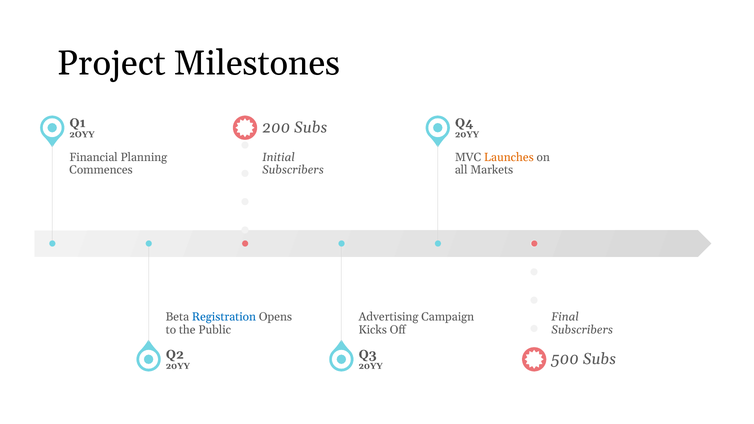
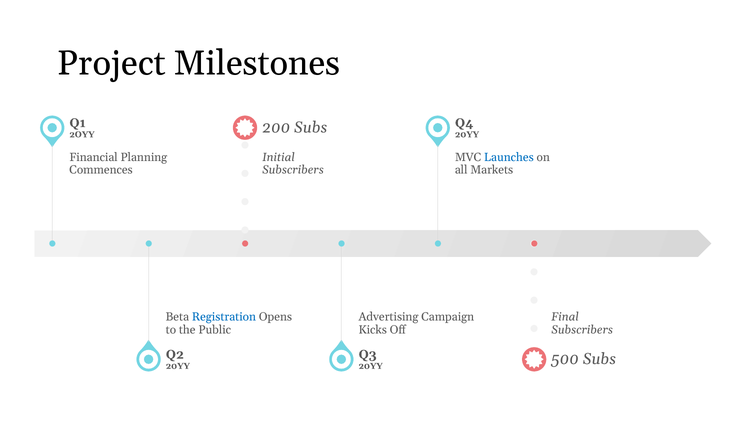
Launches colour: orange -> blue (509, 157)
